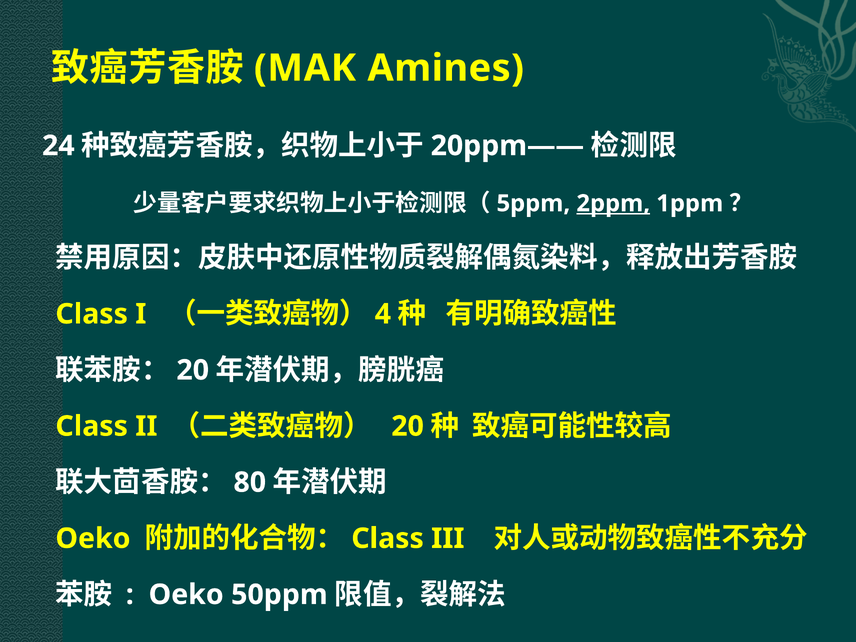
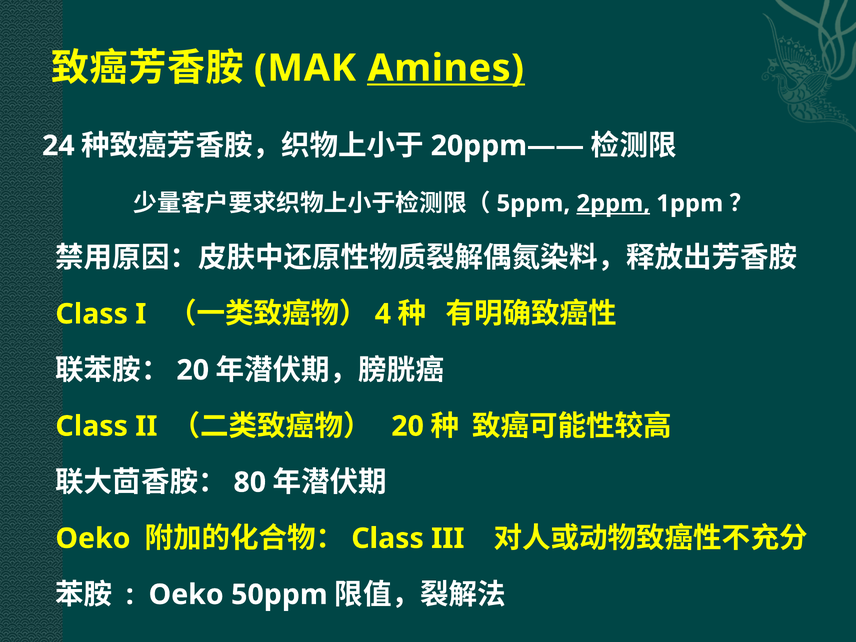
Amines underline: none -> present (446, 68)
